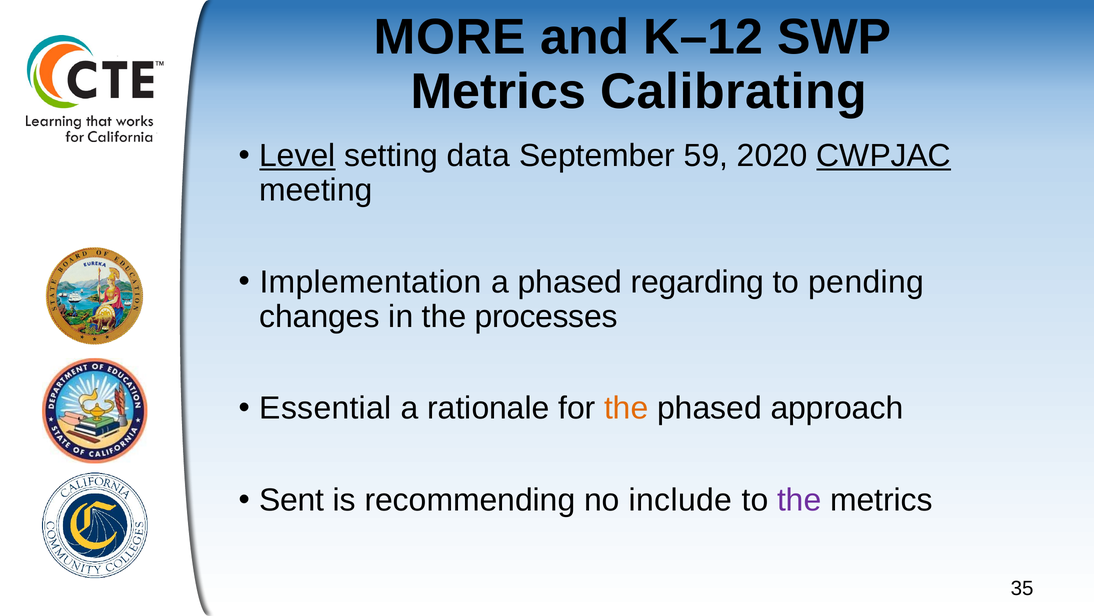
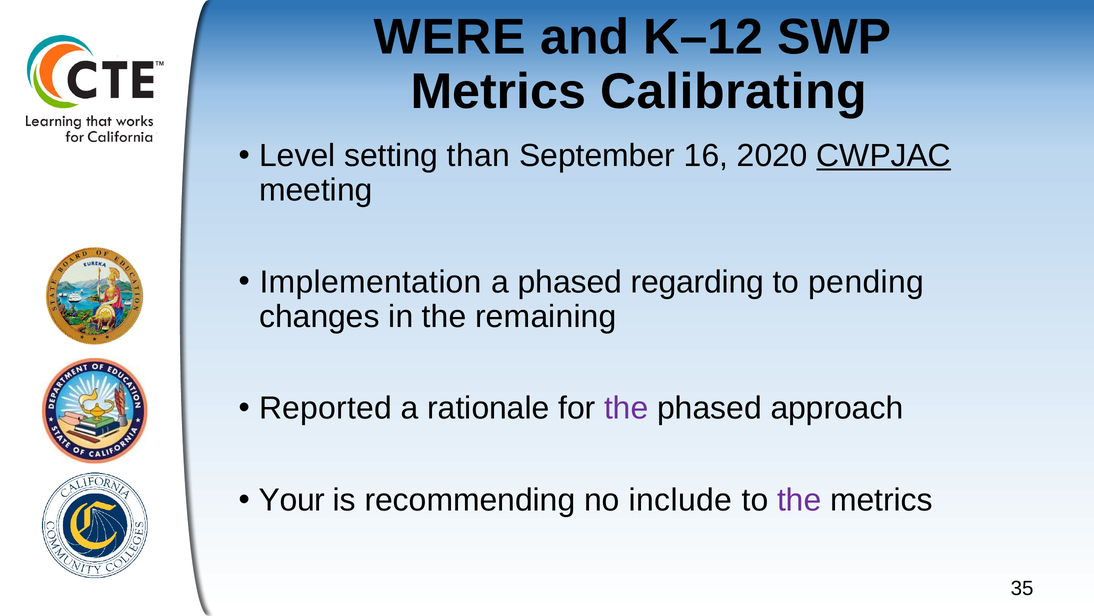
MORE: MORE -> WERE (450, 37)
Level underline: present -> none (297, 156)
data: data -> than (478, 156)
59: 59 -> 16 (706, 156)
processes: processes -> remaining (546, 316)
Essential: Essential -> Reported (326, 408)
the colour: orange -> purple (626, 408)
Sent: Sent -> Your (292, 500)
